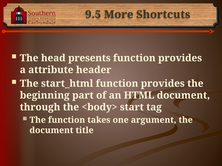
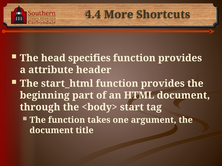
9.5: 9.5 -> 4.4 (93, 15)
presents: presents -> specifies (89, 58)
